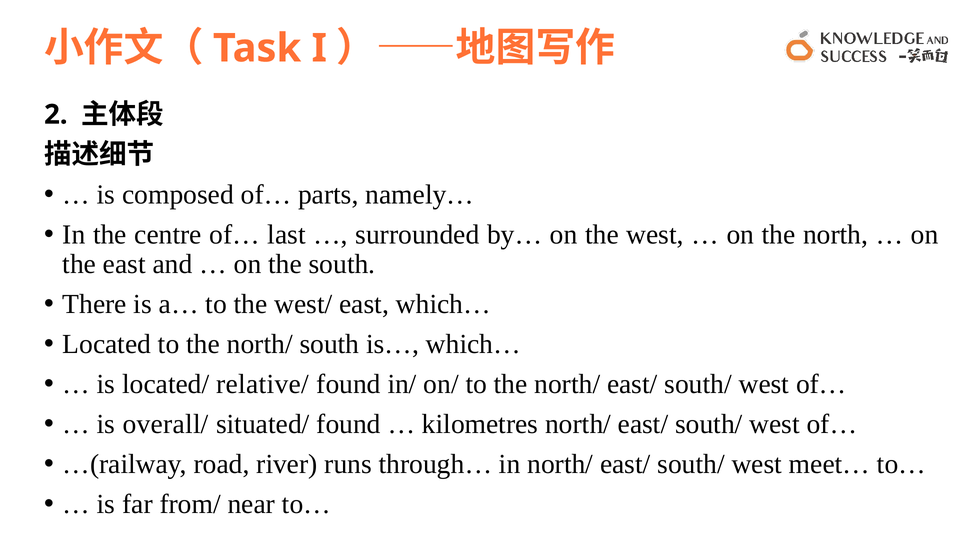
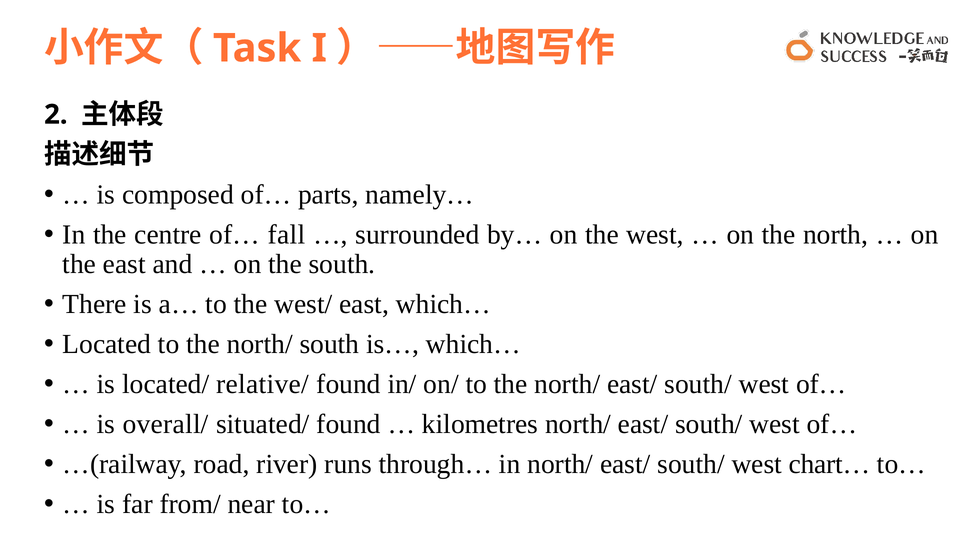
last: last -> fall (286, 235)
meet…: meet… -> chart… (830, 465)
